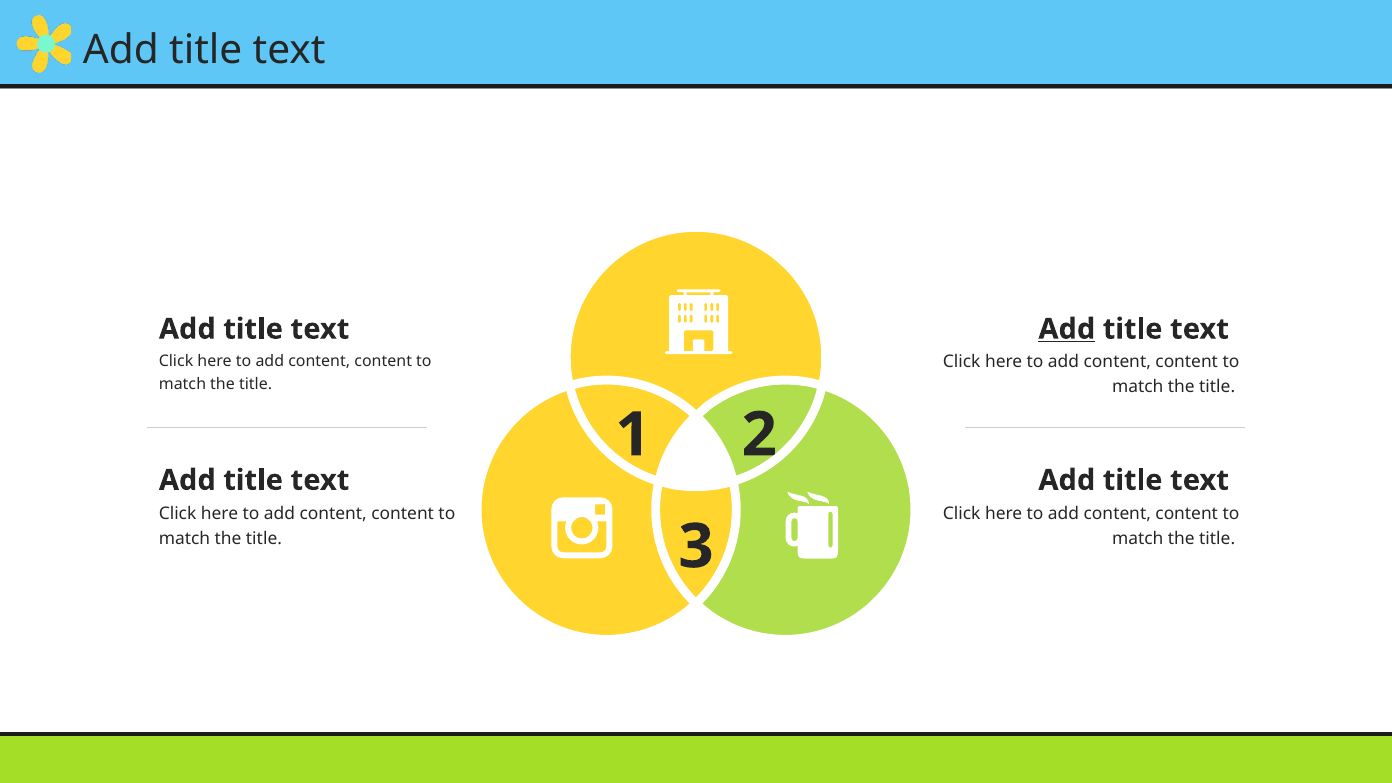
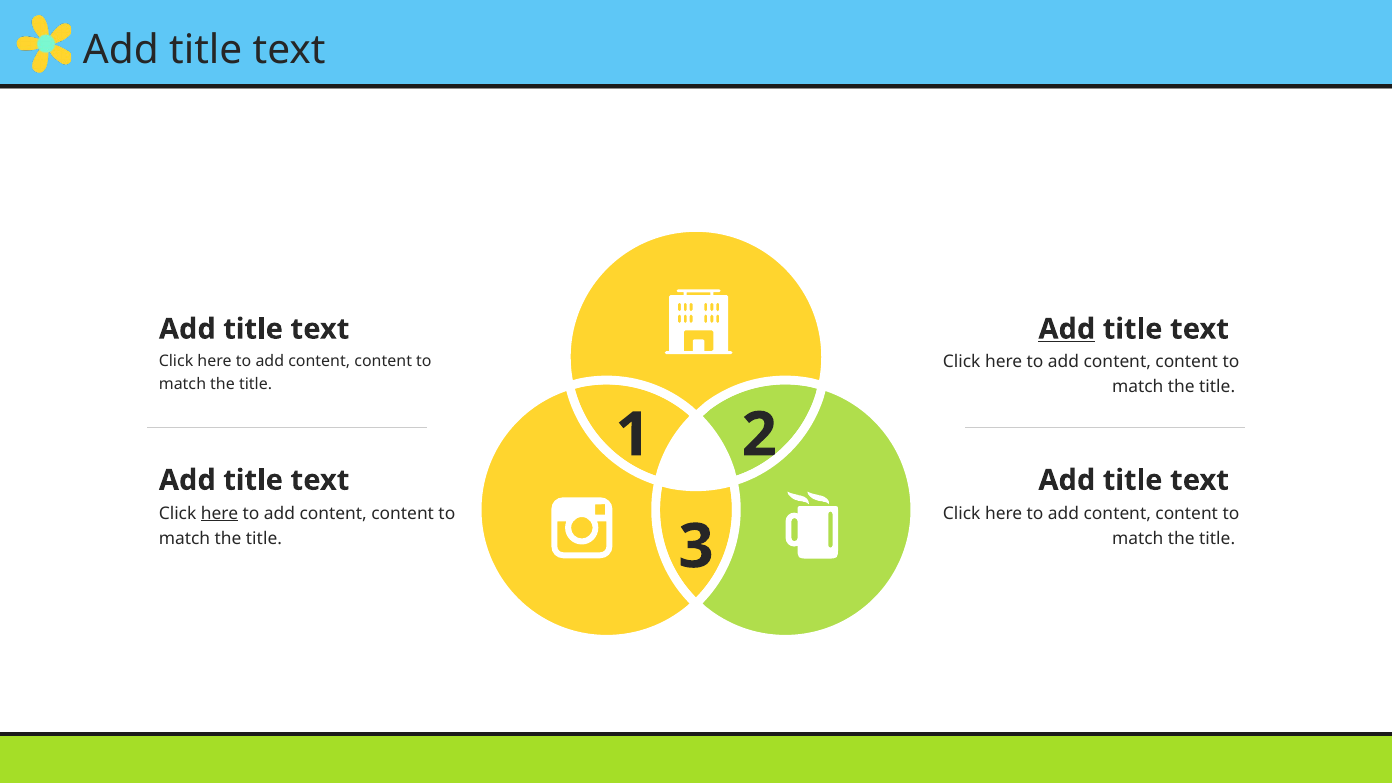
here underline: none -> present (220, 513)
